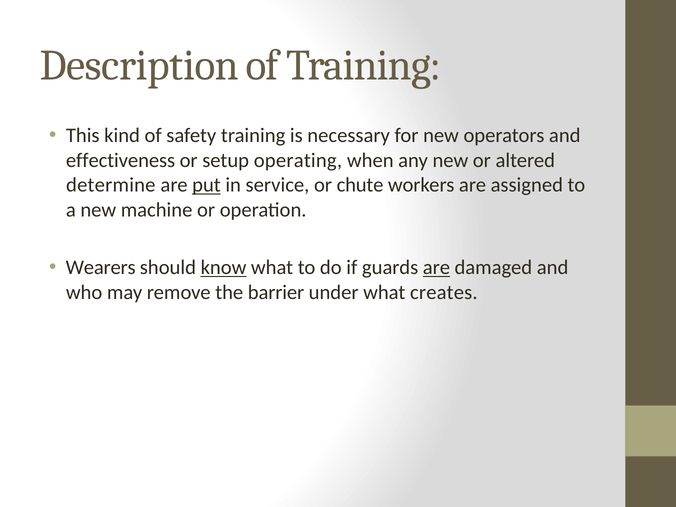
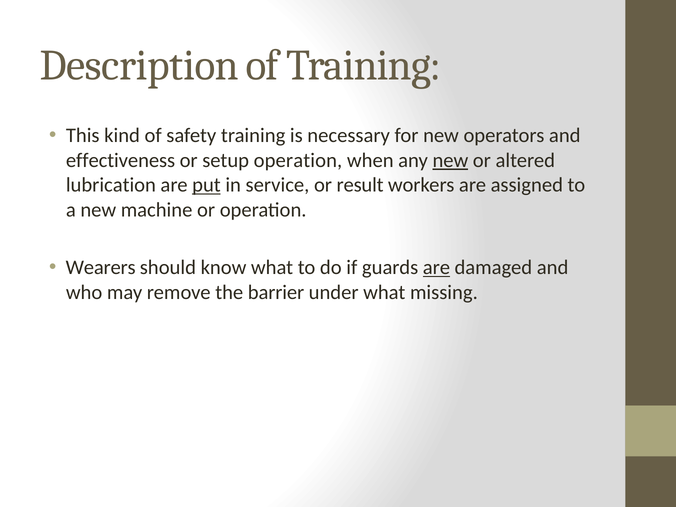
setup operating: operating -> operation (298, 160)
new underline: none -> present (450, 160)
determine: determine -> lubrication (111, 185)
chute: chute -> result (360, 185)
know underline: present -> none (224, 268)
creates: creates -> missing (444, 292)
